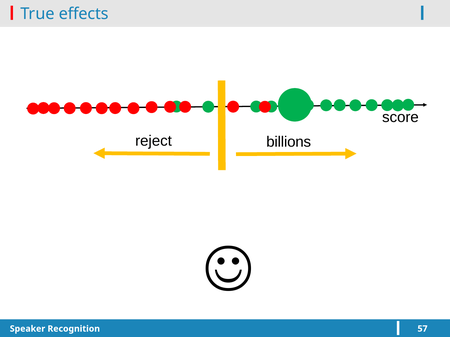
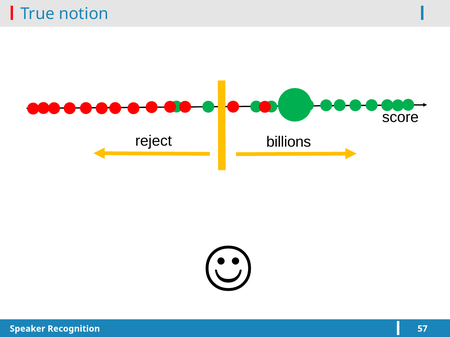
effects: effects -> notion (84, 14)
